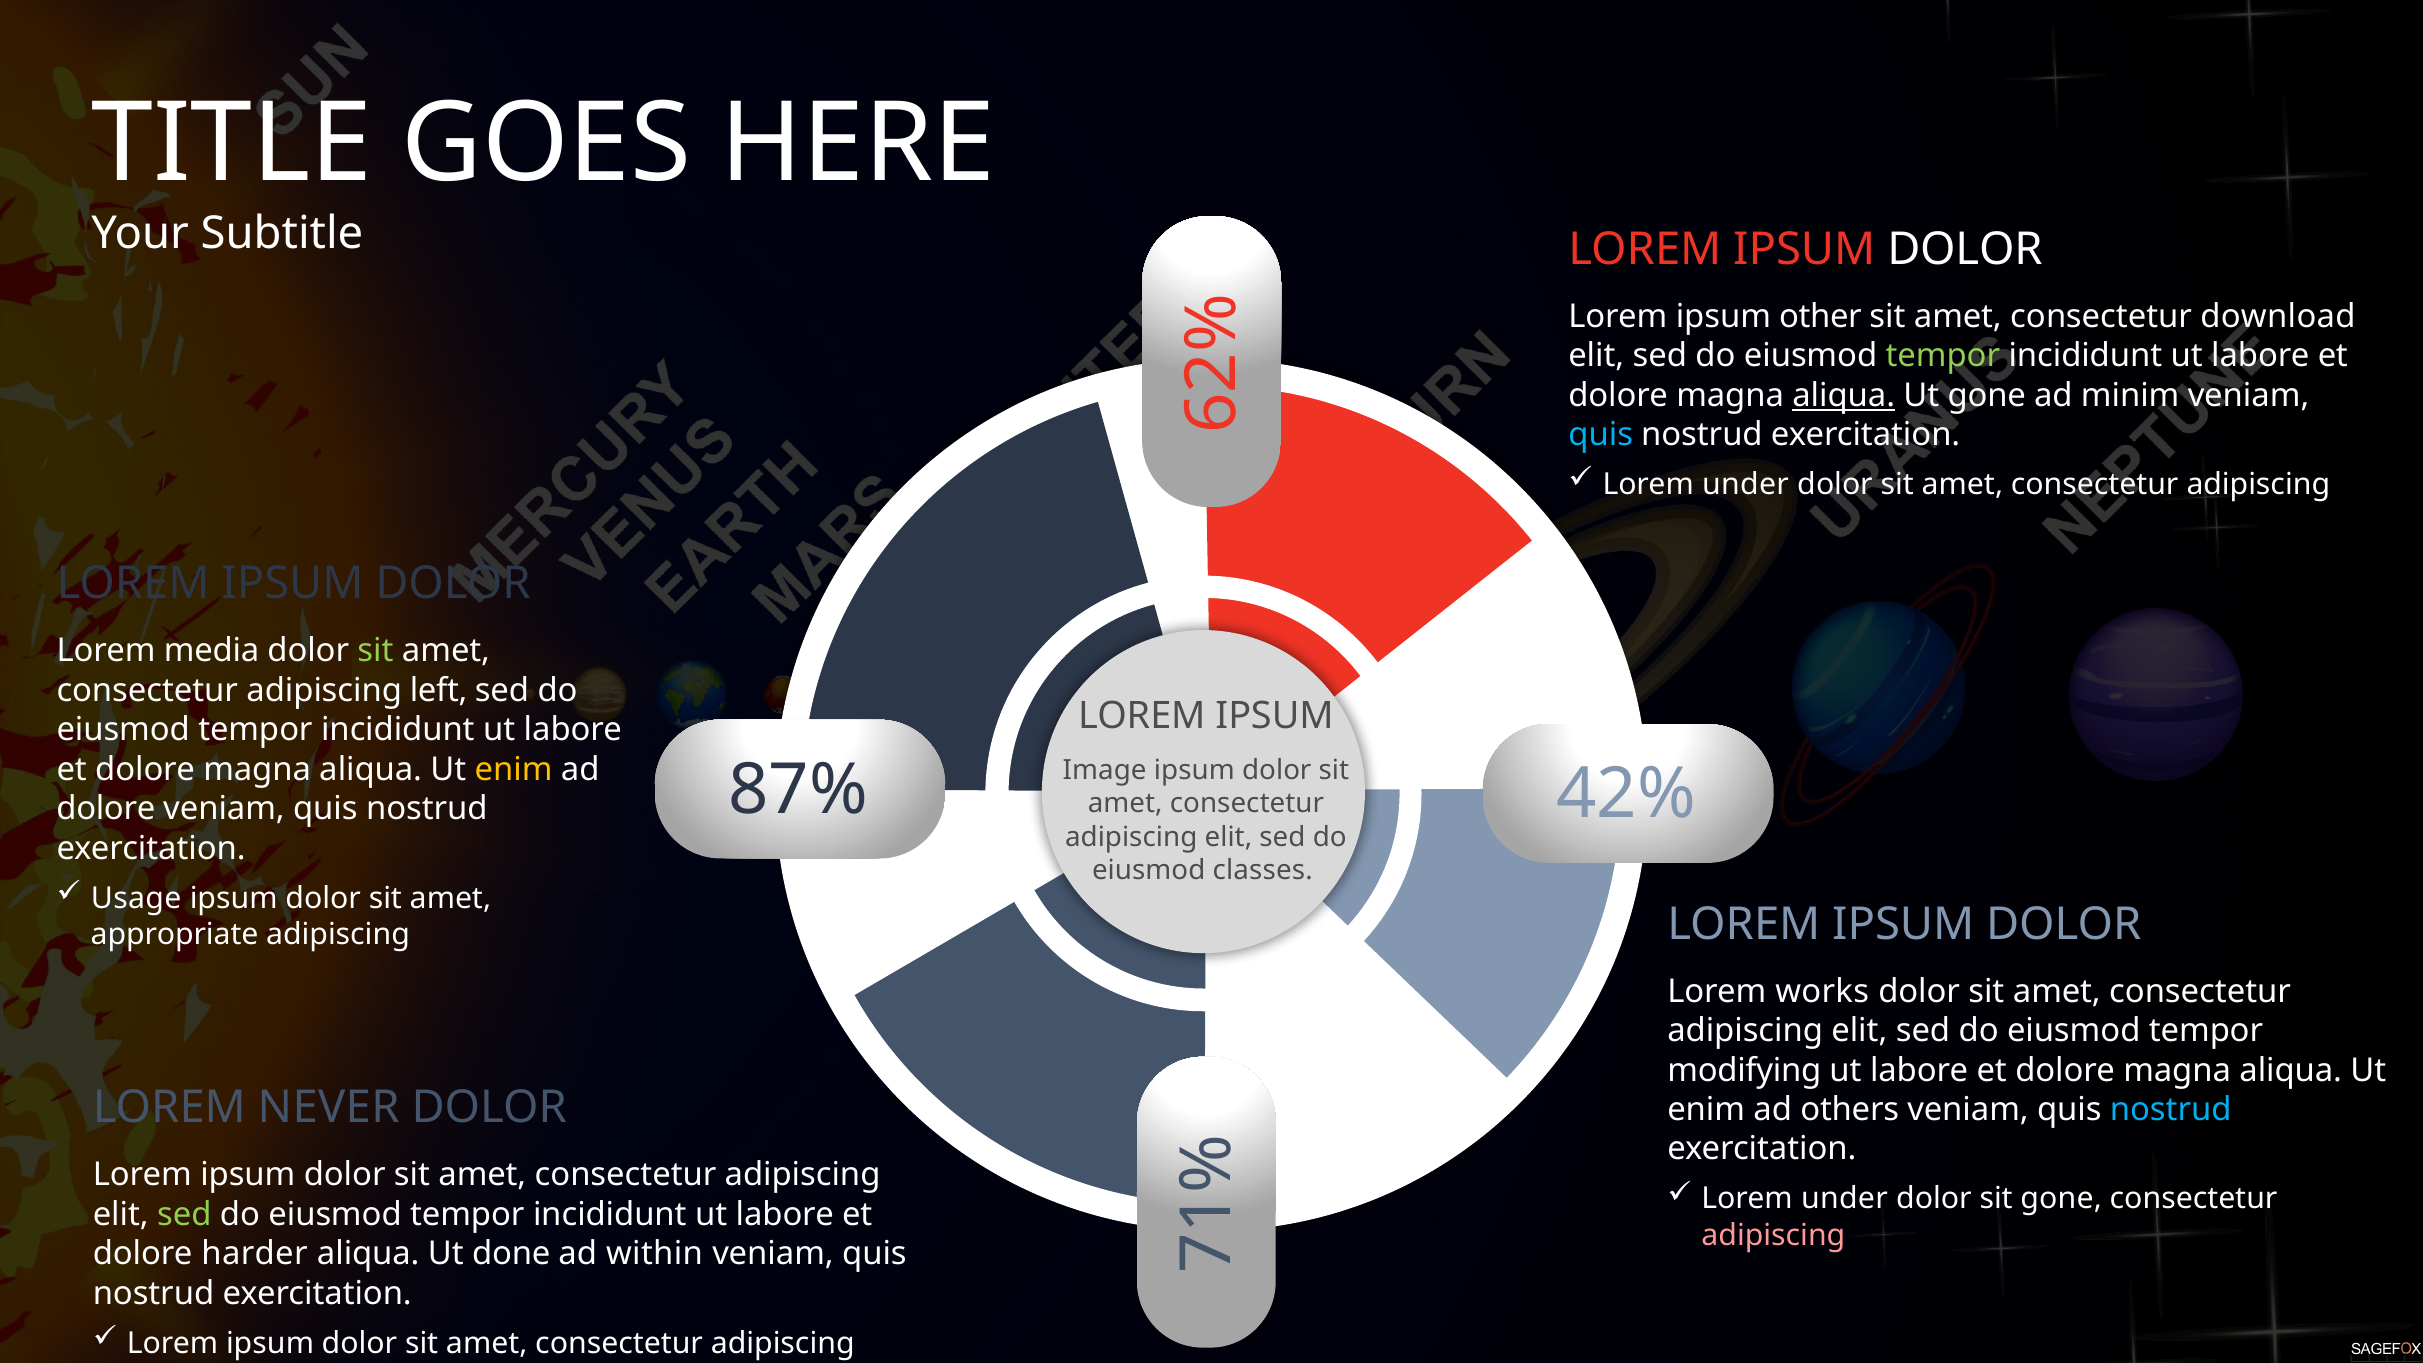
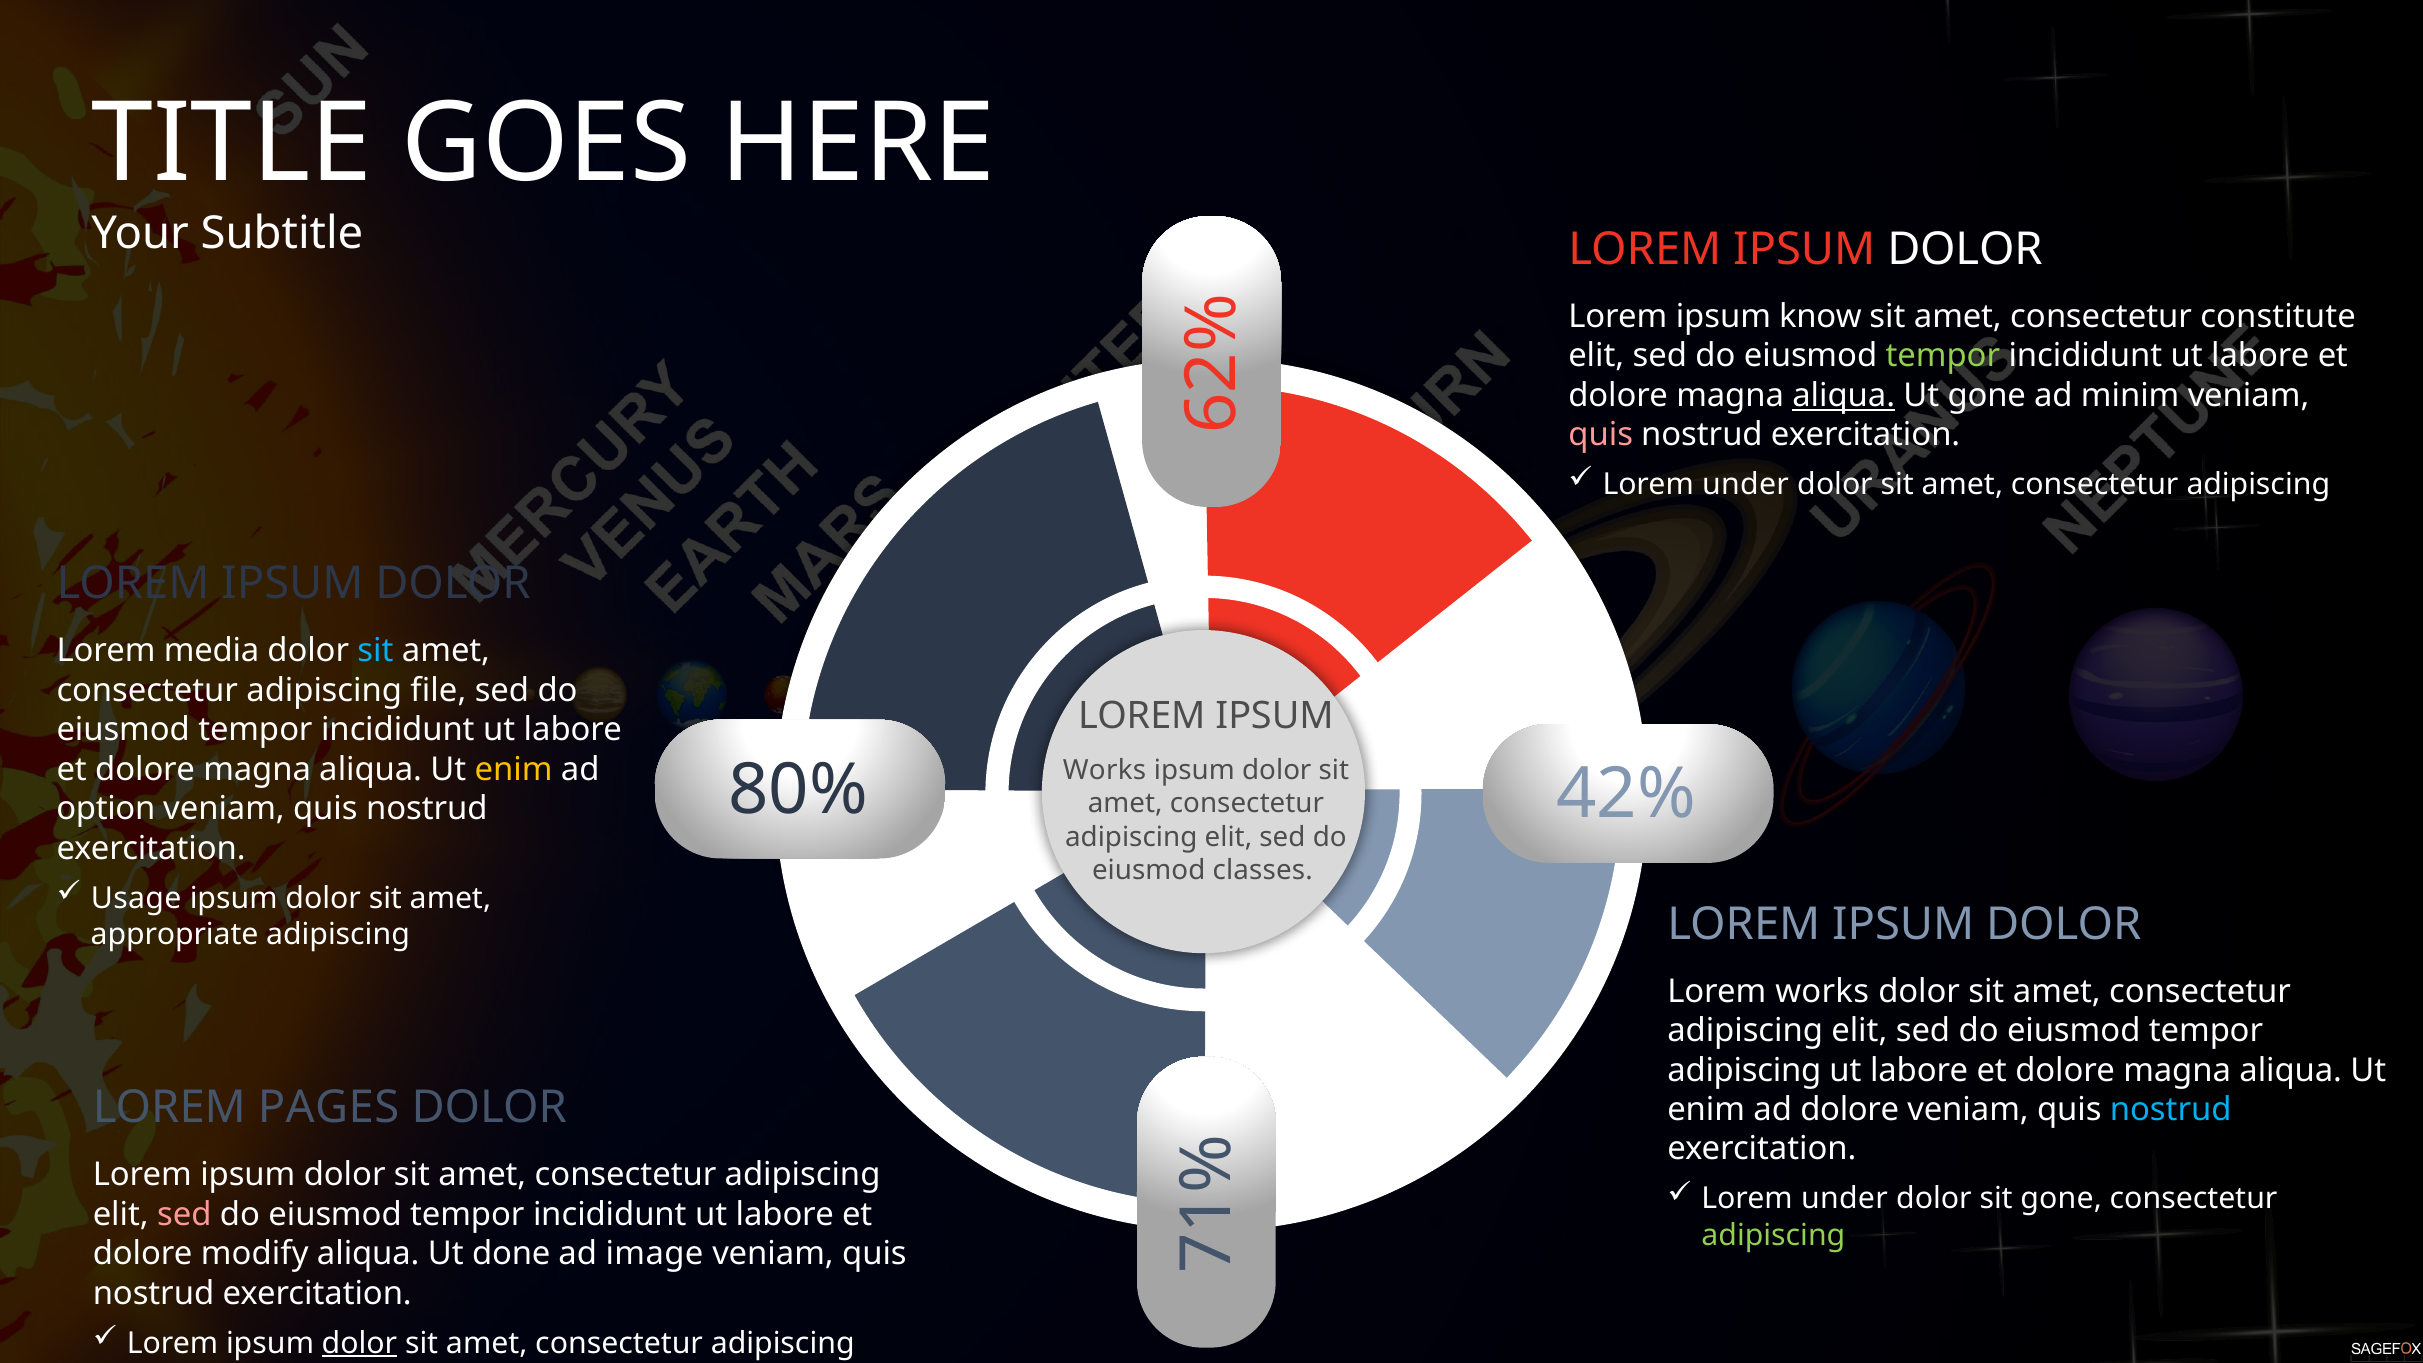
other: other -> know (1820, 317)
download: download -> constitute (2278, 317)
quis colour: light blue -> pink (1601, 435)
sit colour: light green -> light blue (376, 651)
left: left -> file (438, 691)
Image: Image -> Works (1104, 770)
87%: 87% -> 80% (798, 790)
dolore: dolore -> option (106, 809)
modifying: modifying -> adipiscing (1744, 1070)
NEVER: NEVER -> PAGES (329, 1108)
ad others: others -> dolore (1850, 1110)
sed colour: light green -> pink (184, 1215)
adipiscing colour: pink -> light green (1773, 1235)
harder: harder -> modify (255, 1254)
within: within -> image (654, 1254)
dolor underline: none -> present (359, 1343)
